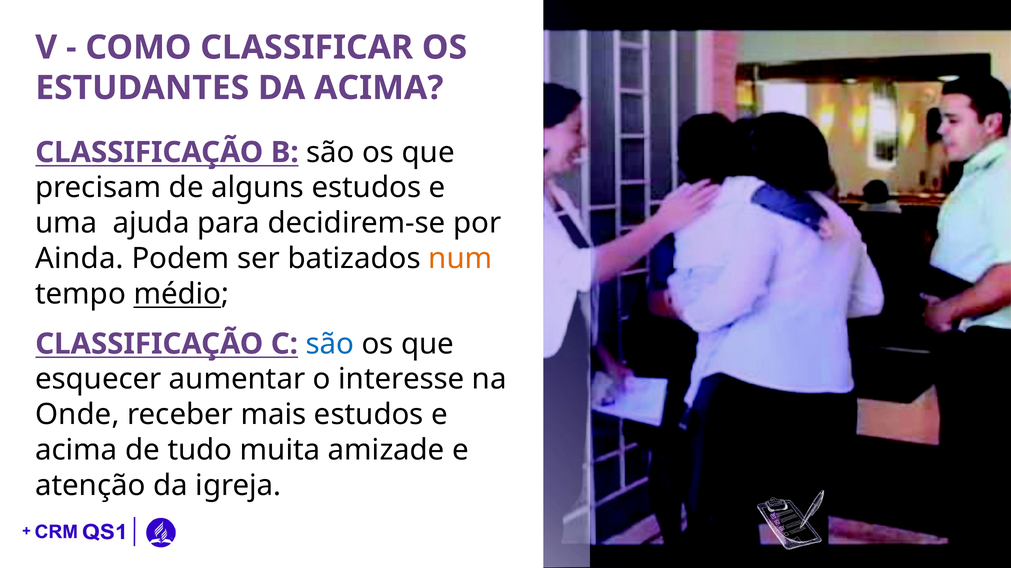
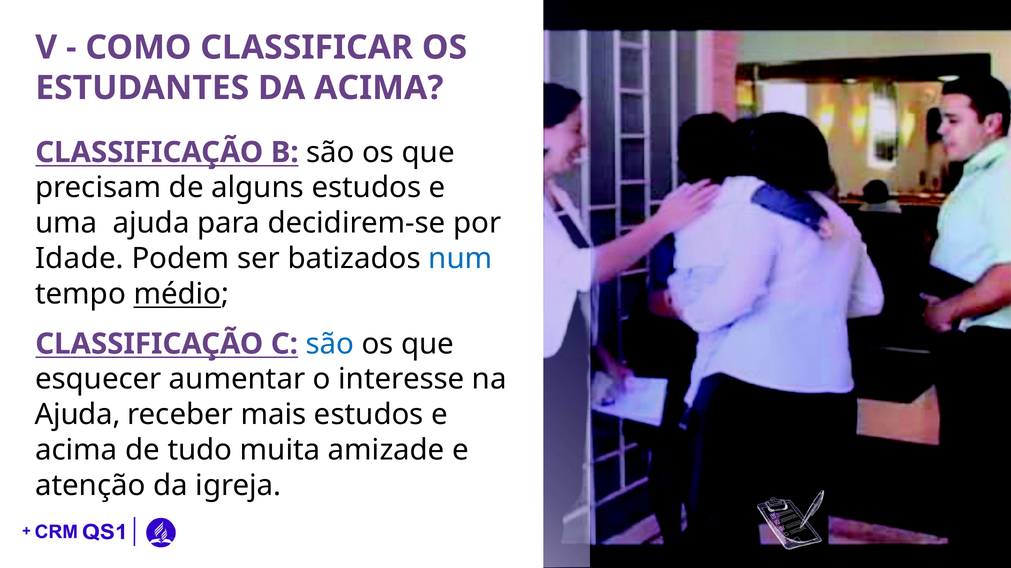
Ainda: Ainda -> Idade (80, 259)
num colour: orange -> blue (460, 259)
Onde: Onde -> Ajuda (78, 415)
